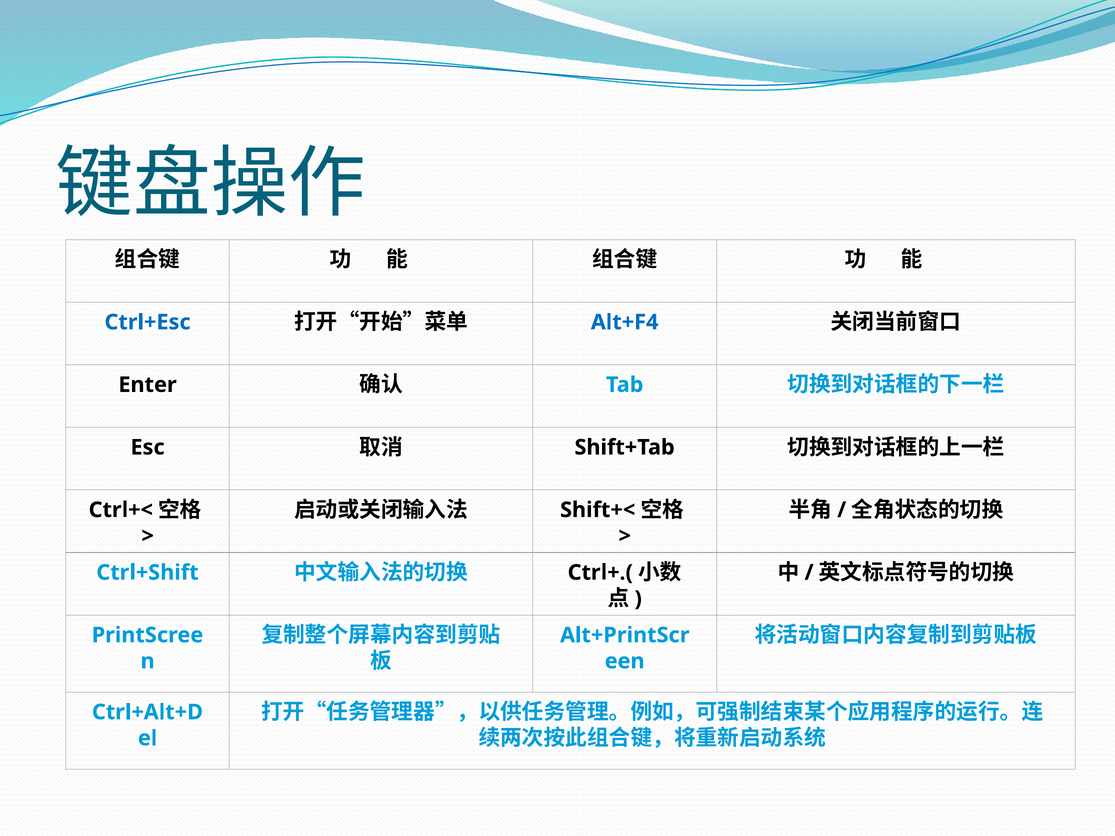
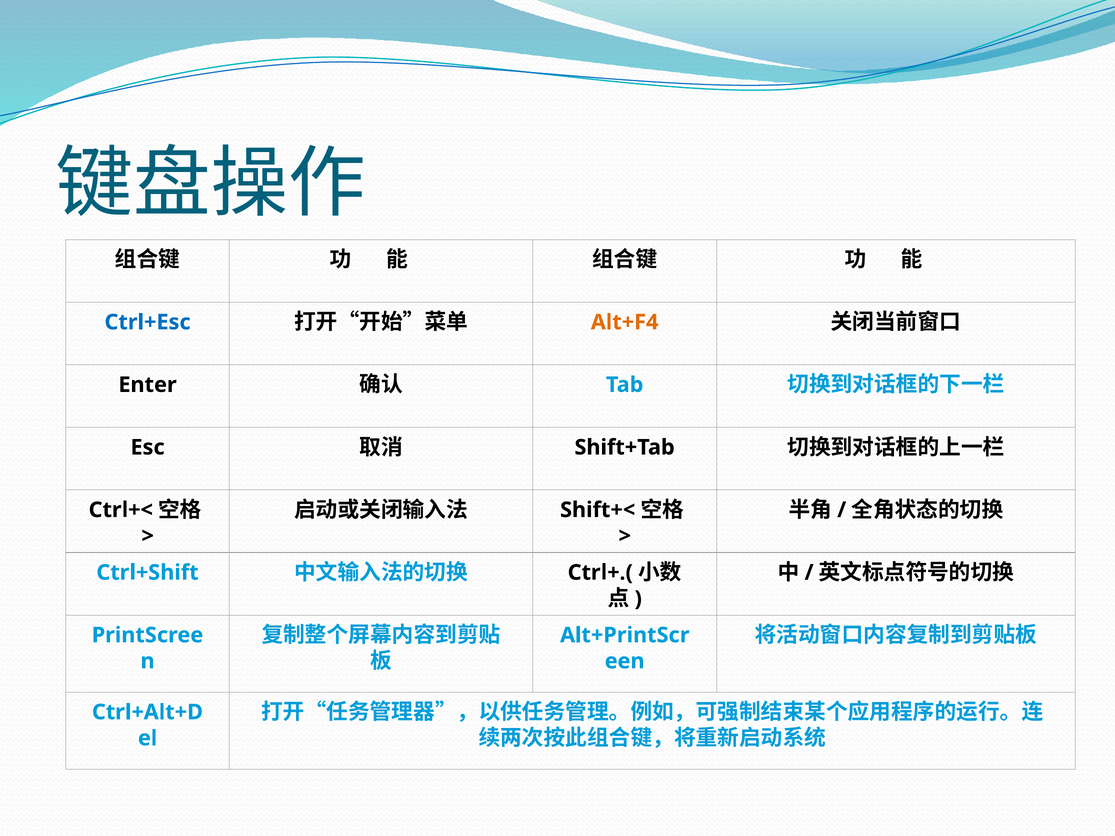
Alt+F4 colour: blue -> orange (625, 322)
